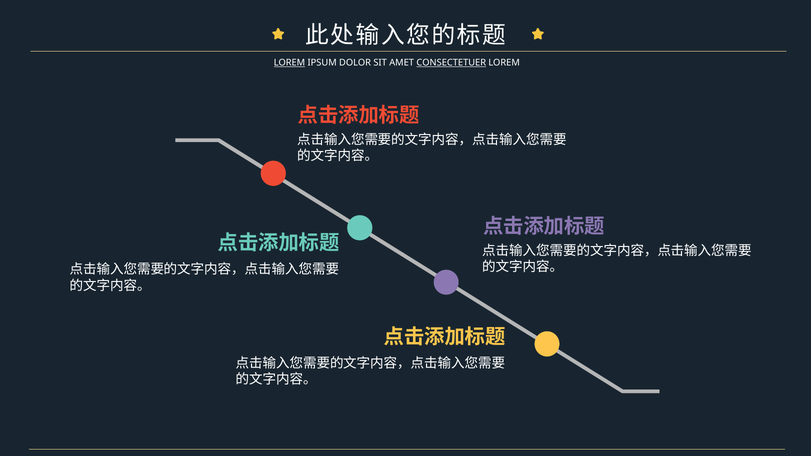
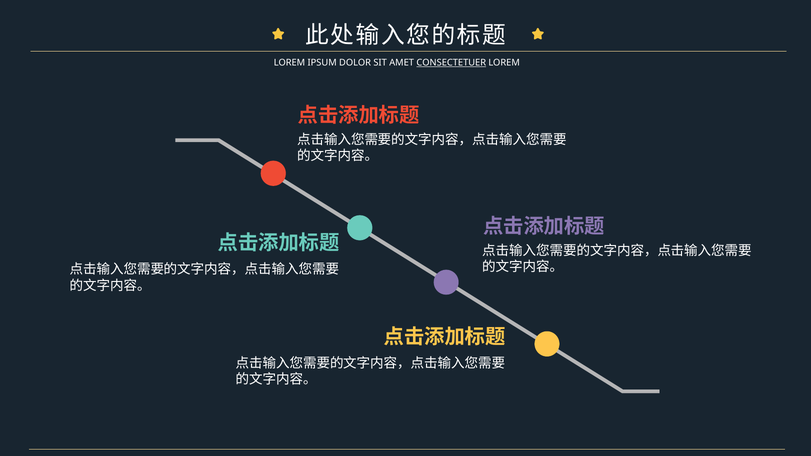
LOREM underline: present -> none (289, 63)
